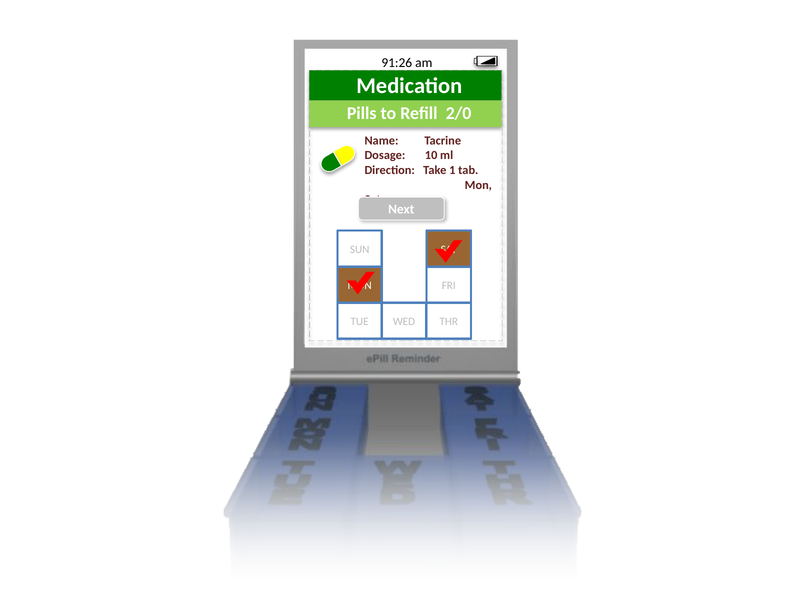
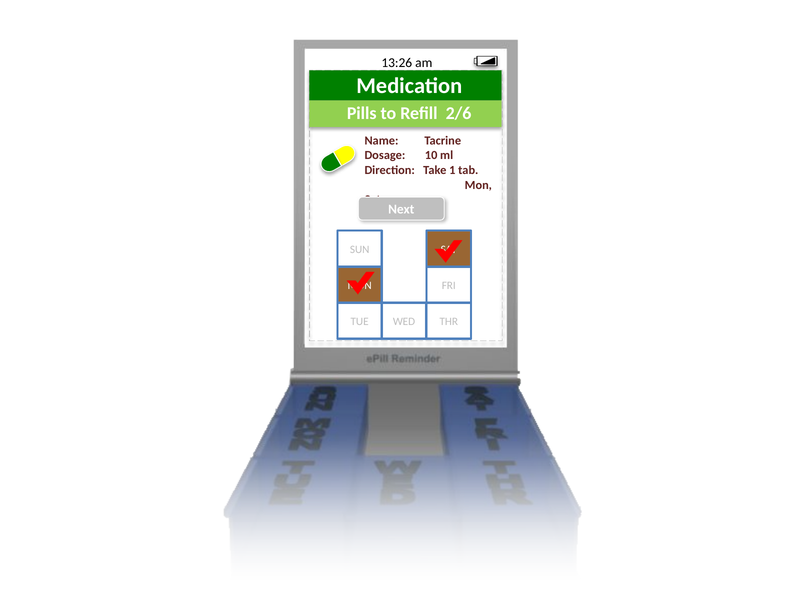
91:26: 91:26 -> 13:26 (397, 63)
2/0: 2/0 -> 2/6 (459, 113)
